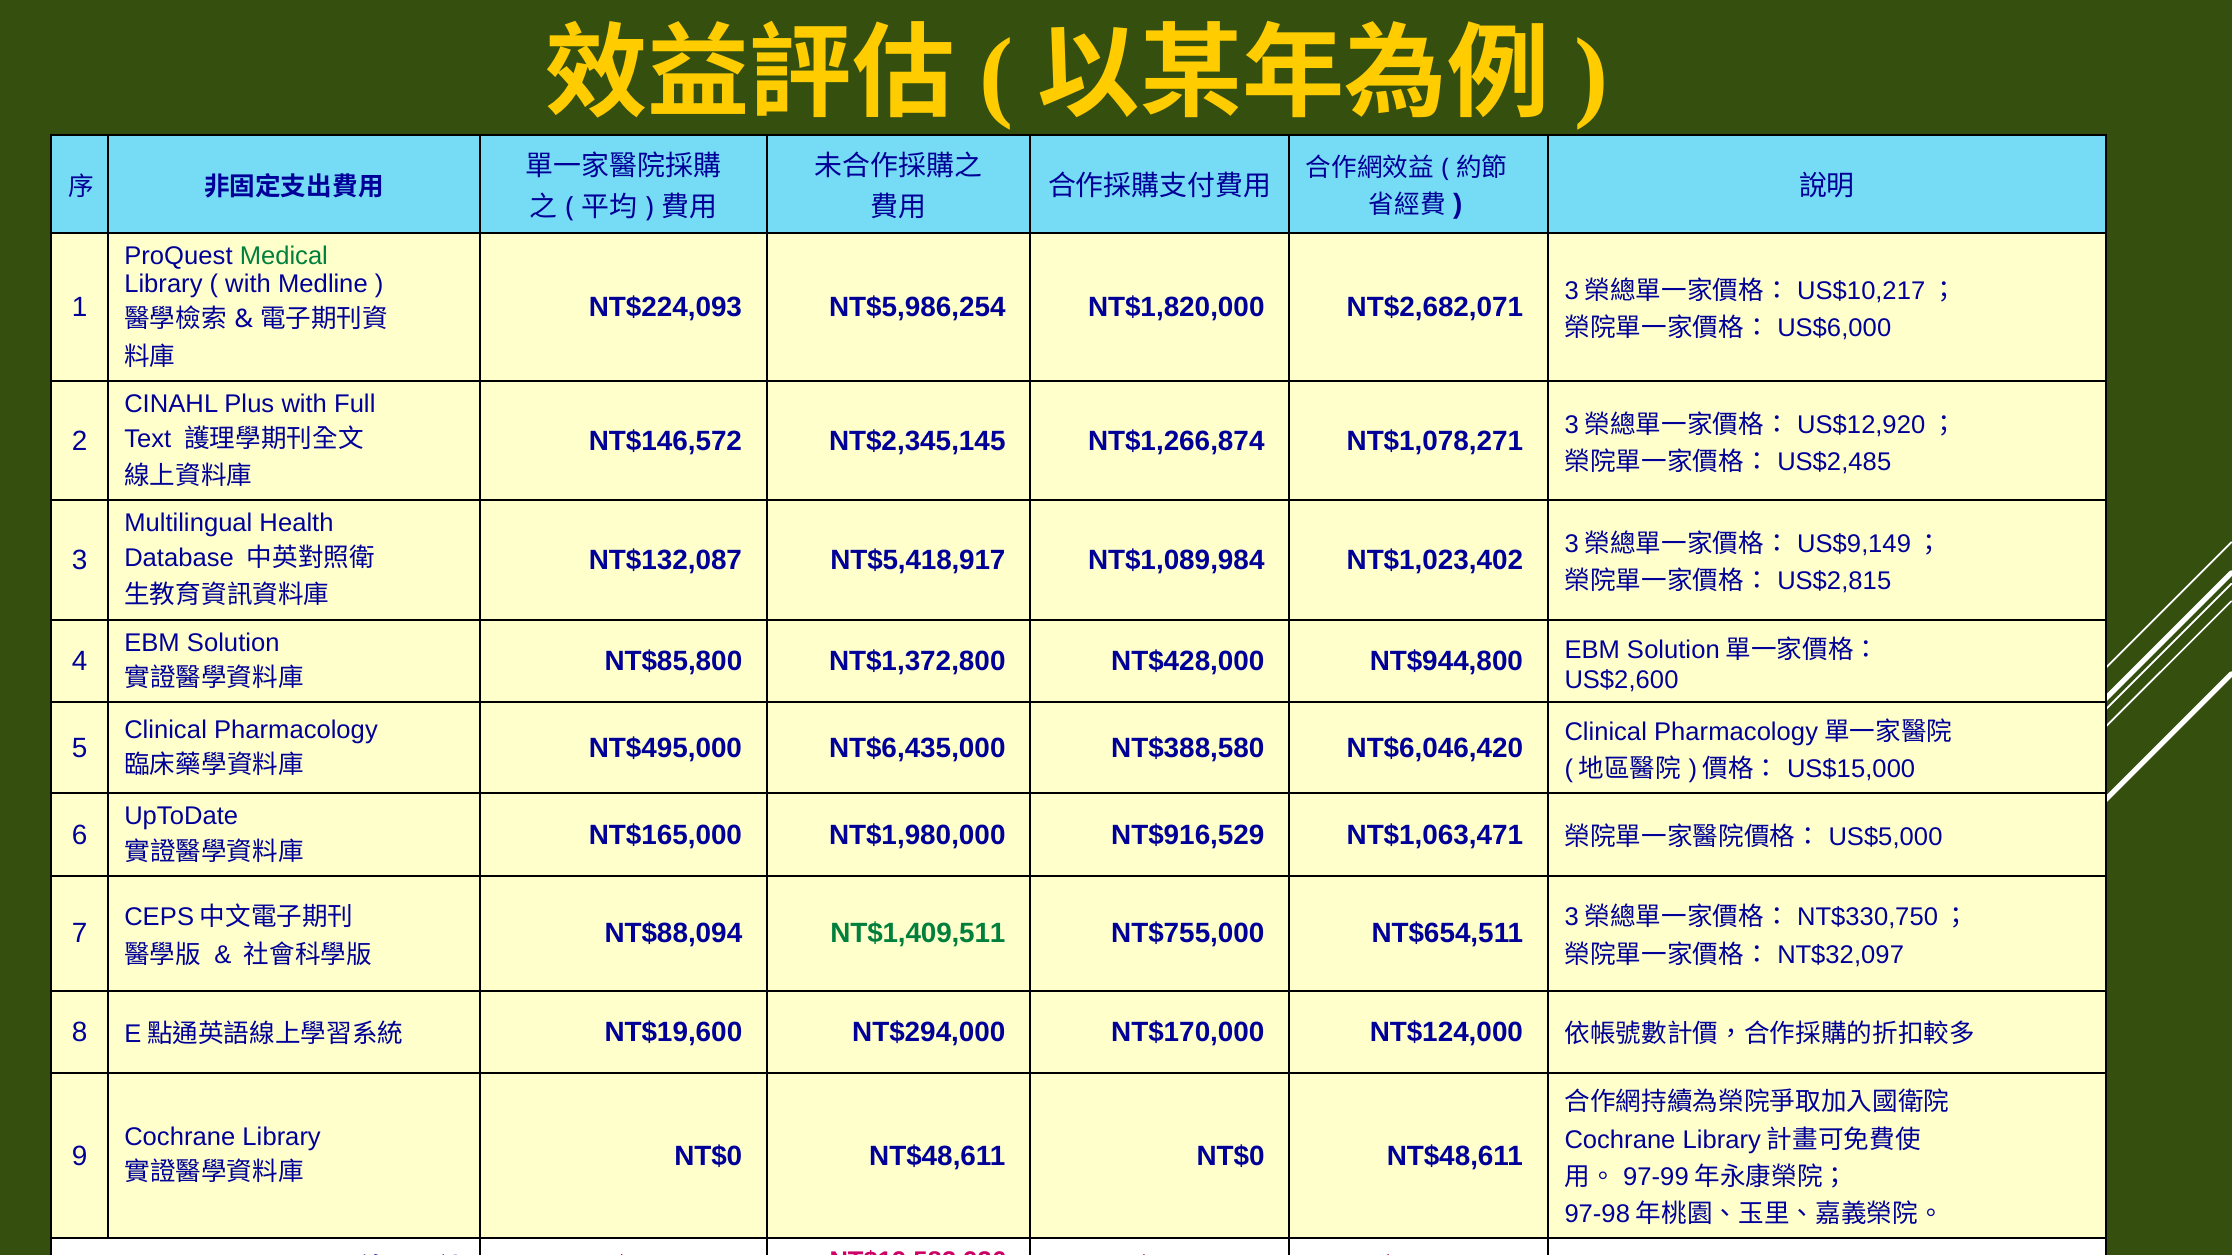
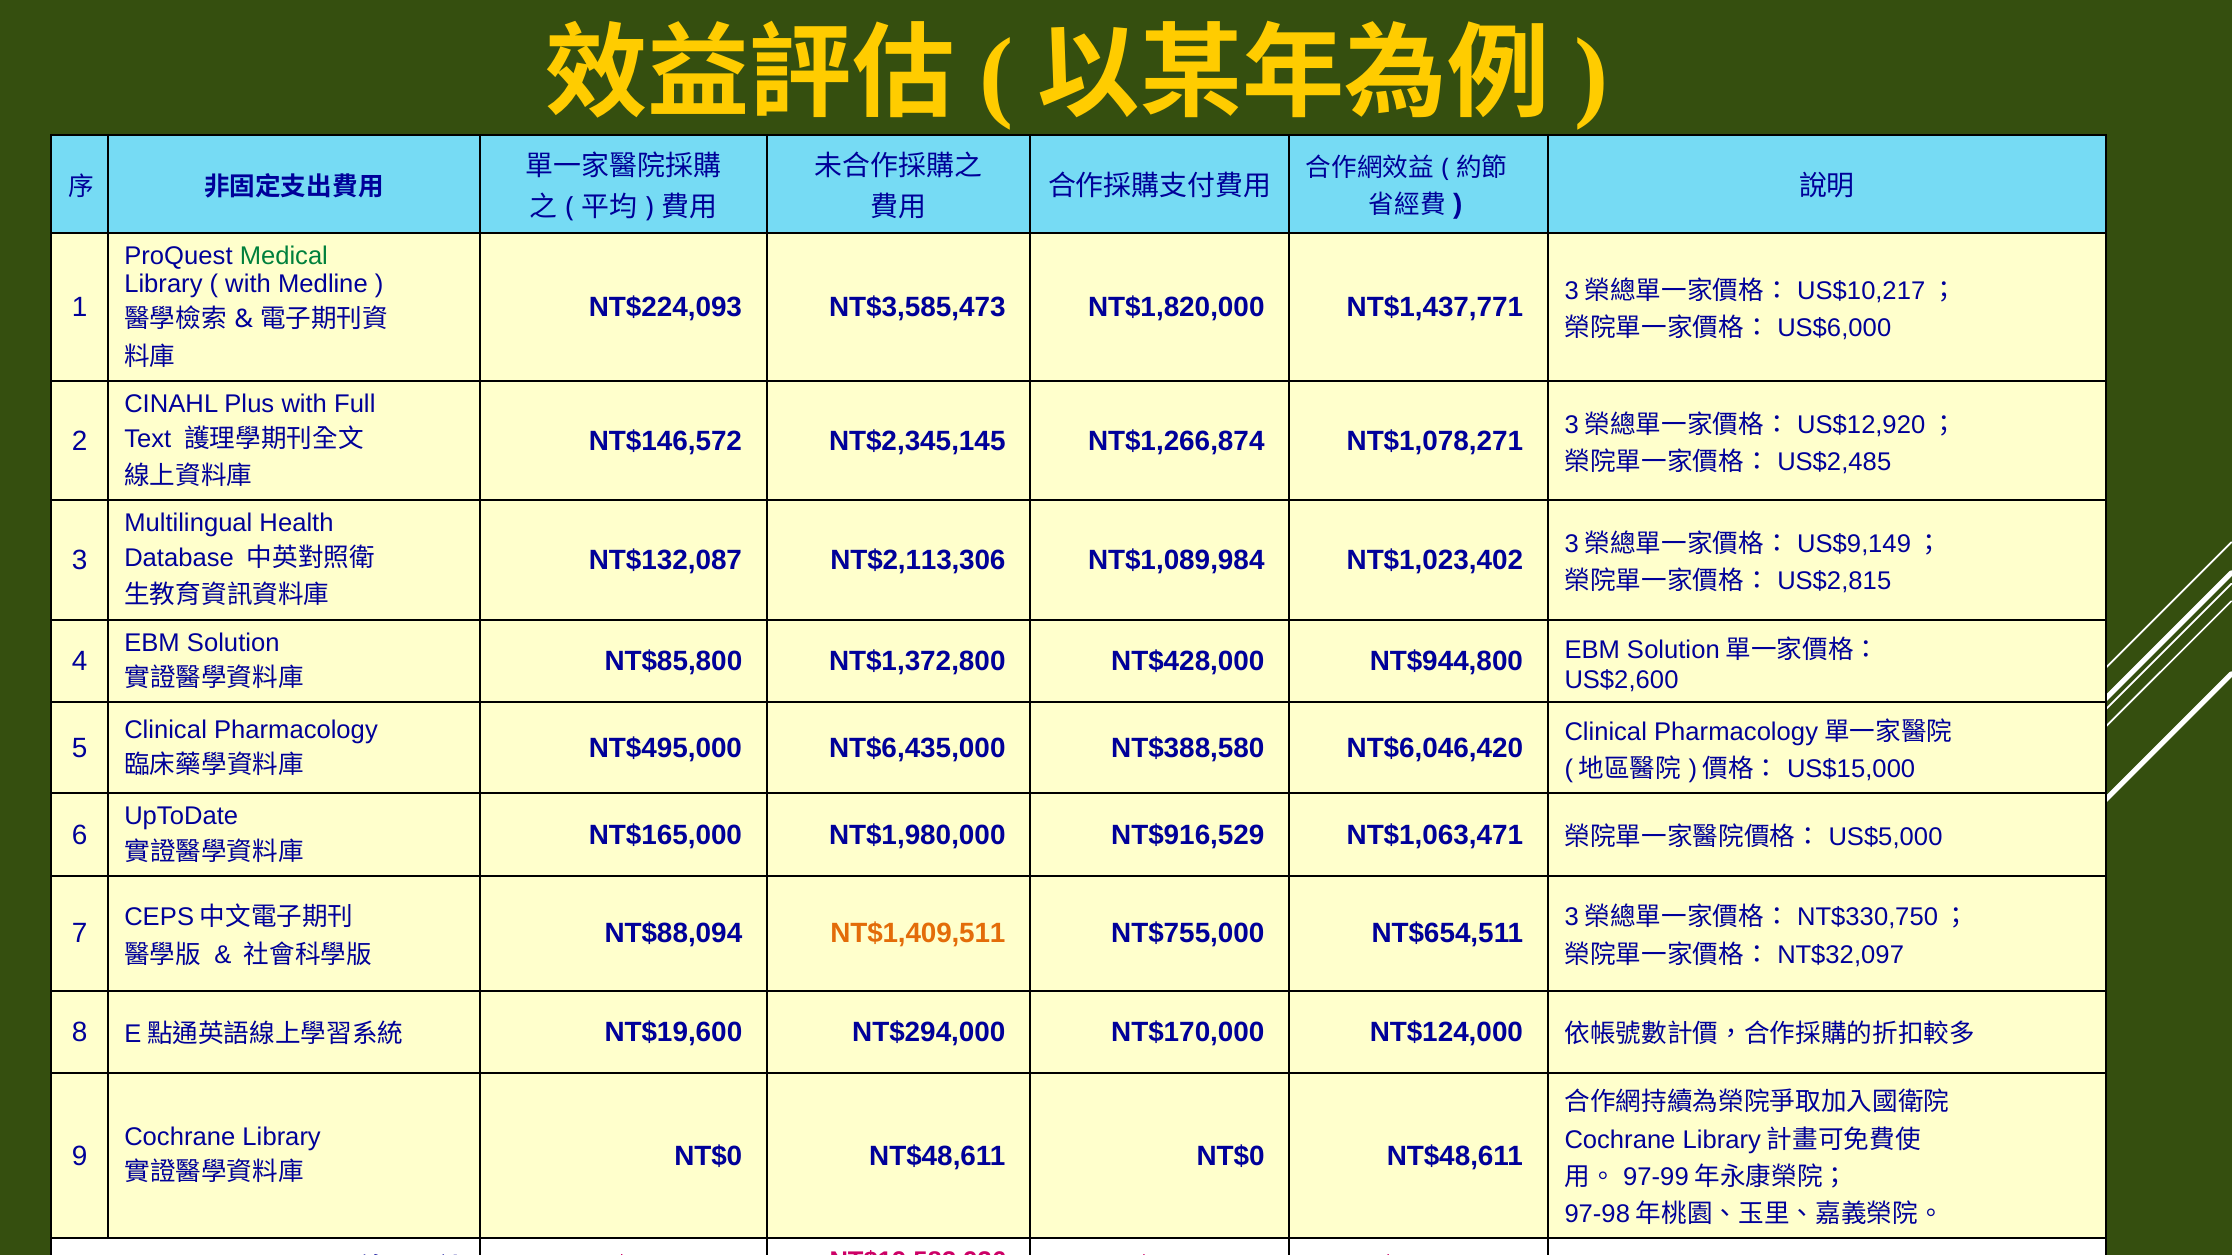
NT$5,986,254: NT$5,986,254 -> NT$3,585,473 (917, 307)
NT$2,682,071: NT$2,682,071 -> NT$1,437,771 (1435, 307)
NT$5,418,917: NT$5,418,917 -> NT$2,113,306 (918, 561)
NT$1,409,511 colour: green -> orange (918, 934)
